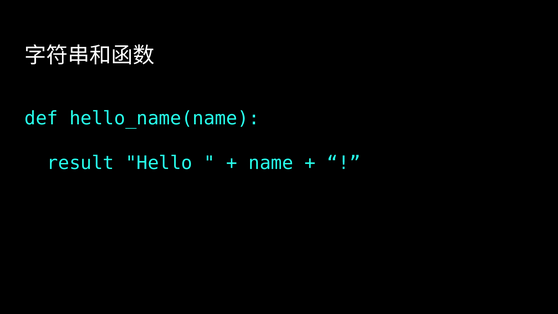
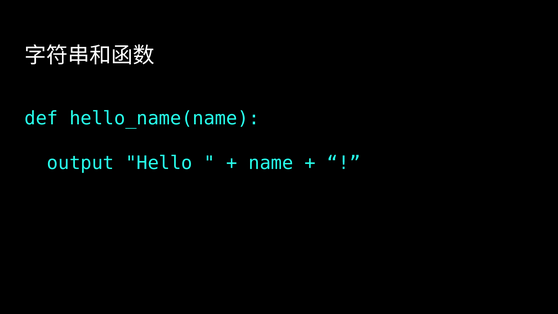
result: result -> output (81, 163)
